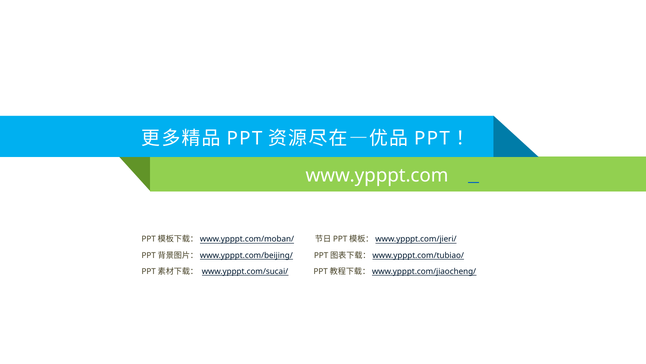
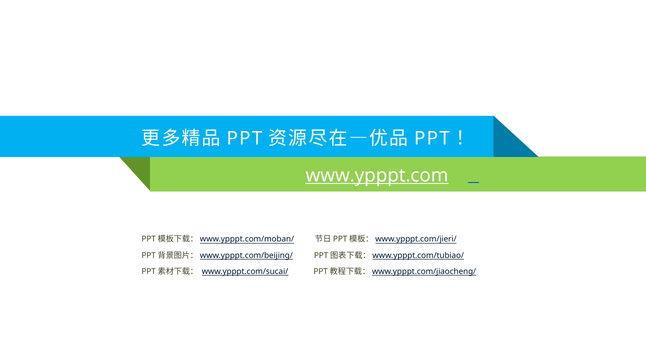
www.ypppt.com underline: none -> present (377, 175)
